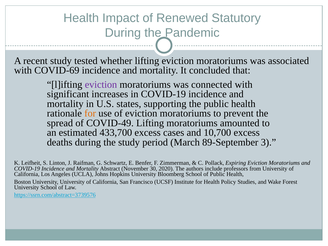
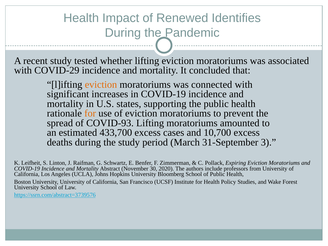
Statutory: Statutory -> Identifies (236, 18)
COVID-69: COVID-69 -> COVID-29 (57, 70)
eviction colour: purple -> orange (101, 85)
COVID-49: COVID-49 -> COVID-93 (110, 123)
89-September: 89-September -> 31-September (230, 142)
